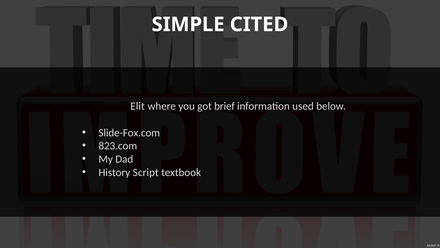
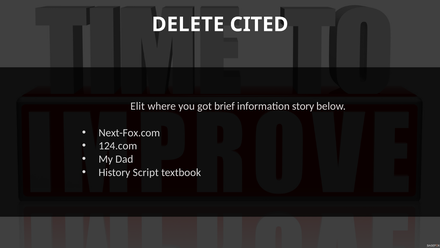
SIMPLE: SIMPLE -> DELETE (188, 24)
used: used -> story (303, 106)
Slide-Fox.com: Slide-Fox.com -> Next-Fox.com (129, 132)
823.com: 823.com -> 124.com (118, 146)
